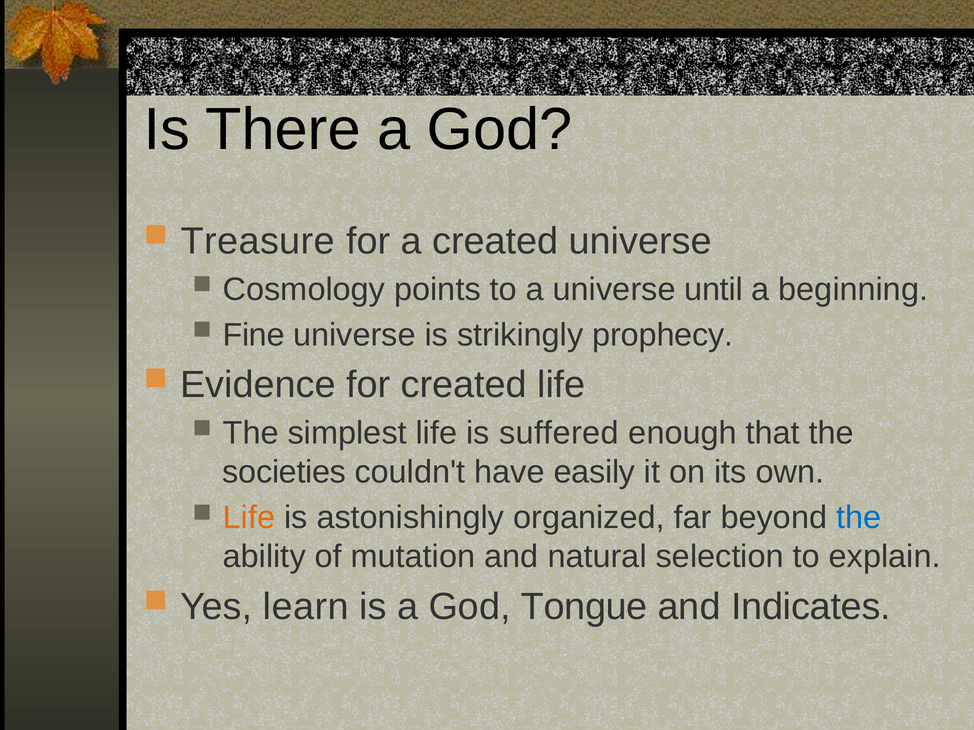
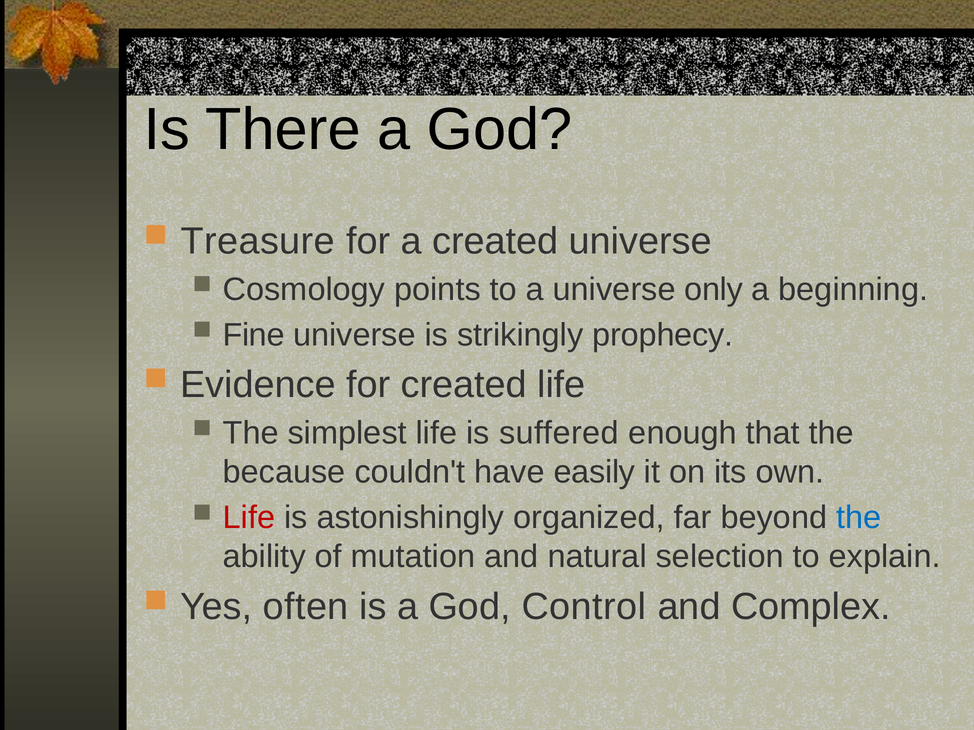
until: until -> only (714, 290)
societies: societies -> because (284, 473)
Life colour: orange -> red (249, 518)
learn: learn -> often (306, 607)
Tongue: Tongue -> Control (584, 607)
Indicates: Indicates -> Complex (811, 607)
